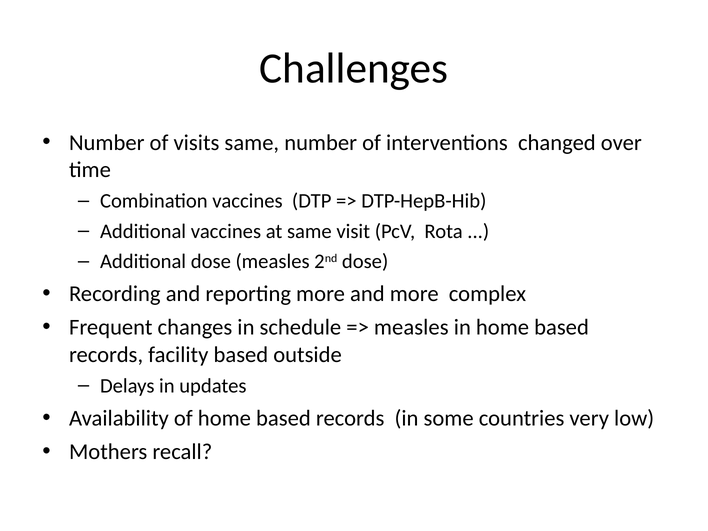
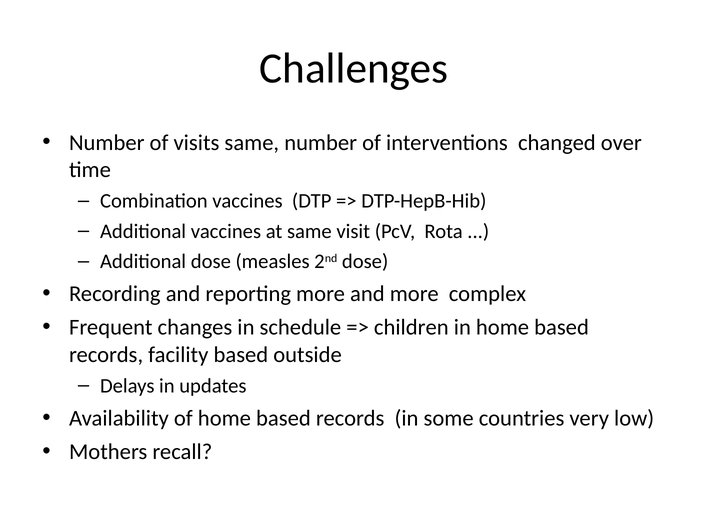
measles: measles -> children (411, 327)
